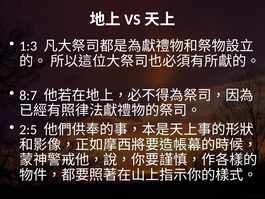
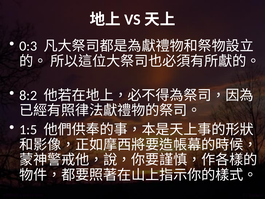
1:3: 1:3 -> 0:3 (28, 46)
8:7: 8:7 -> 8:2 (28, 95)
2:5: 2:5 -> 1:5 (28, 130)
